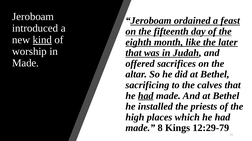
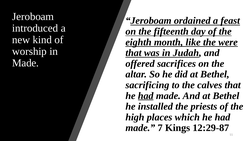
kind underline: present -> none (42, 40)
later: later -> were (228, 42)
8: 8 -> 7 (160, 129)
12:29-79: 12:29-79 -> 12:29-87 (211, 129)
